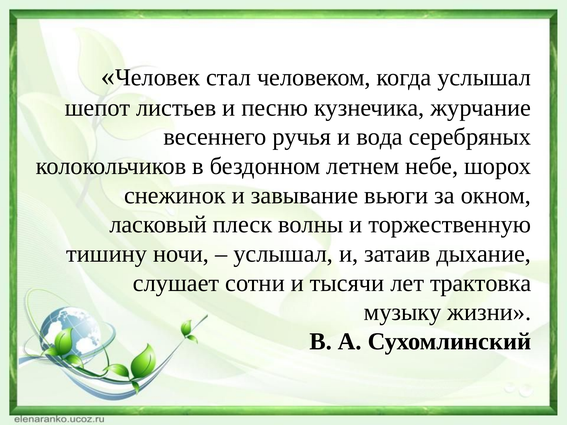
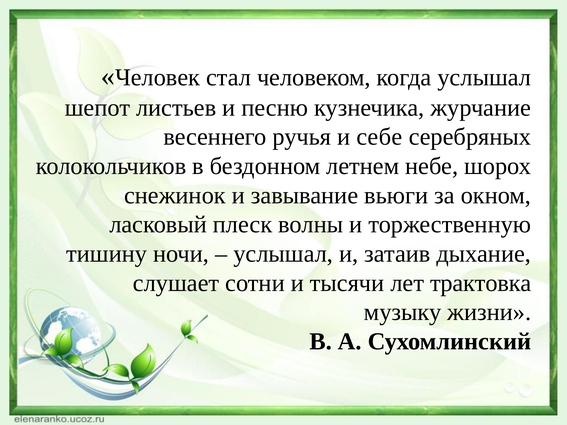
вода: вода -> себе (379, 137)
